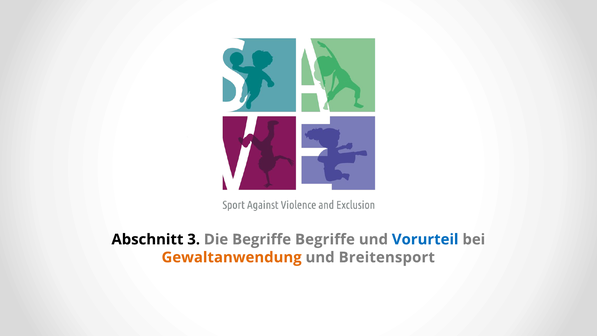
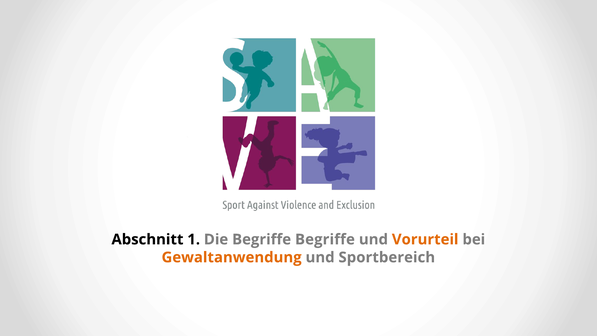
3: 3 -> 1 (194, 239)
Vorurteil colour: blue -> orange (425, 239)
Breitensport: Breitensport -> Sportbereich (387, 257)
